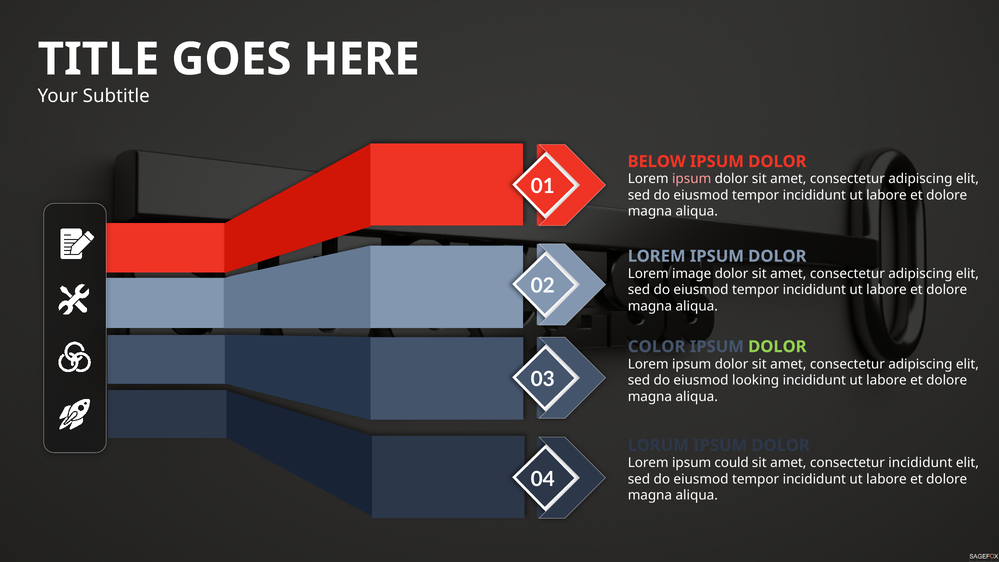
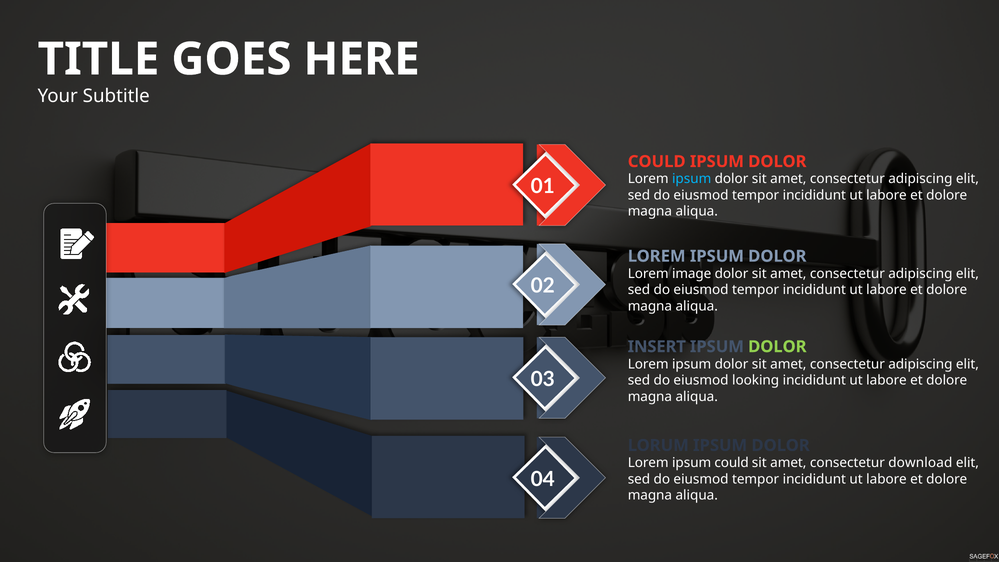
BELOW: BELOW -> COULD (657, 162)
ipsum colour: pink -> light blue (692, 179)
COLOR: COLOR -> INSERT (657, 347)
consectetur incididunt: incididunt -> download (920, 463)
